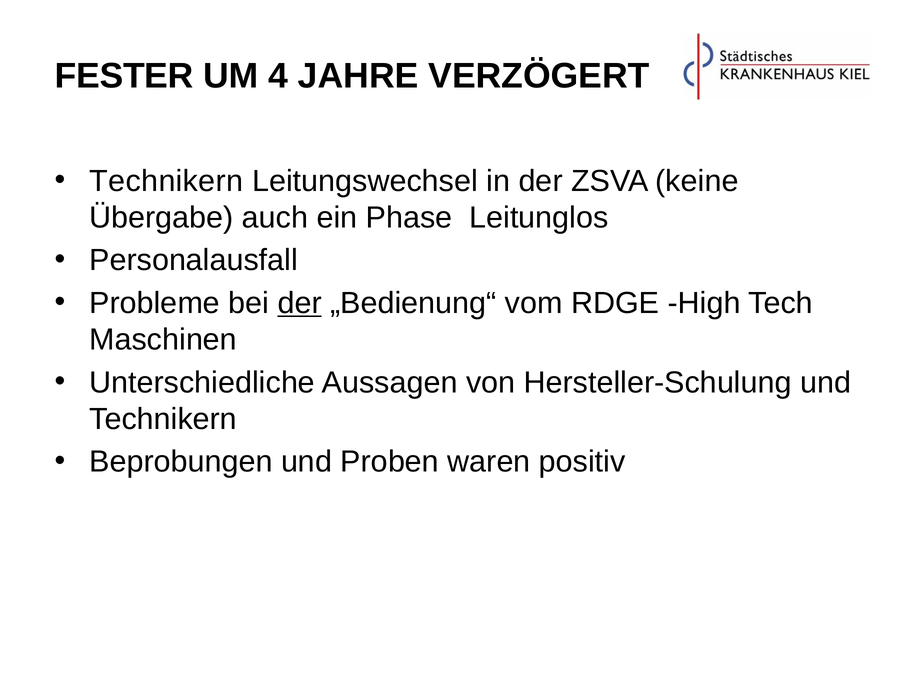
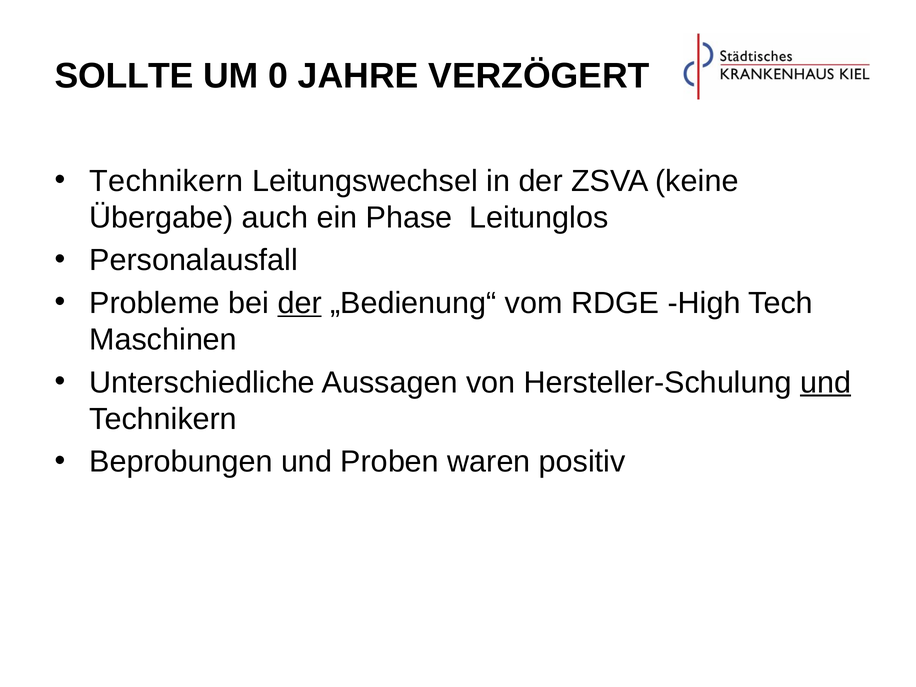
FESTER: FESTER -> SOLLTE (124, 76)
4: 4 -> 0 (278, 76)
und underline: none -> present (826, 382)
